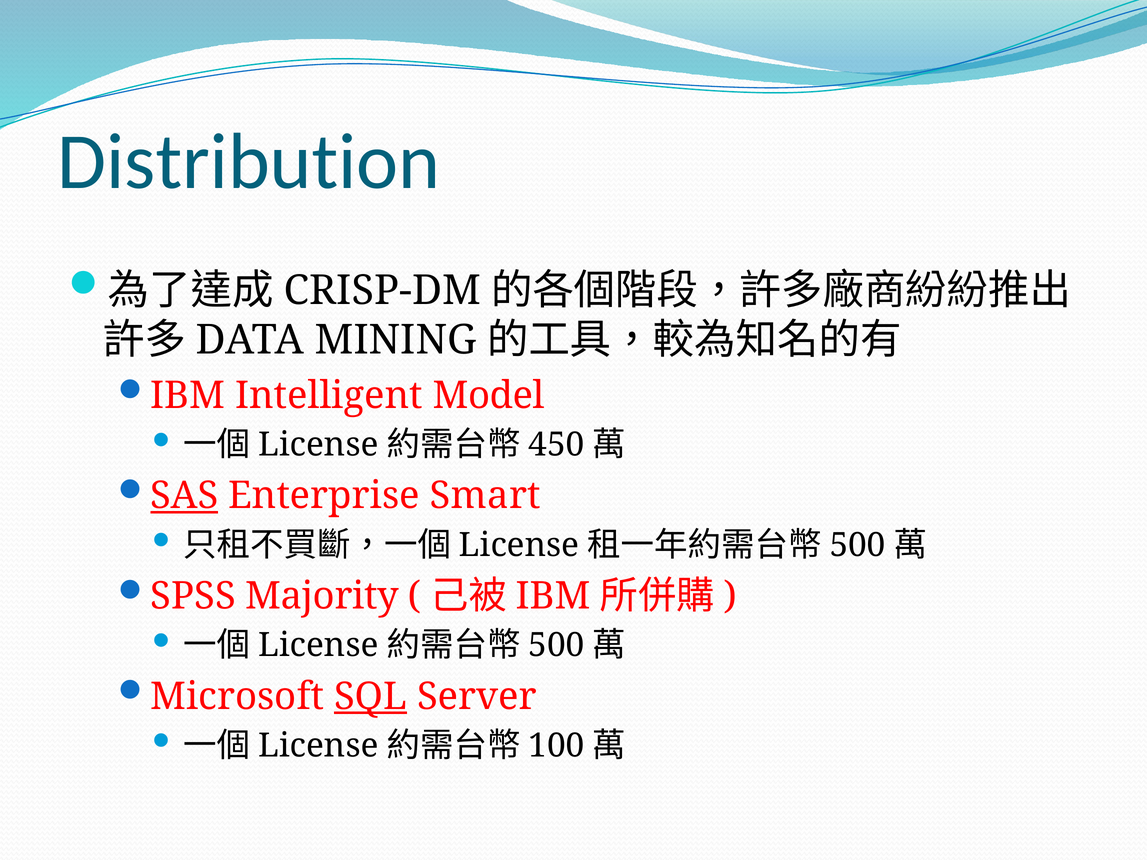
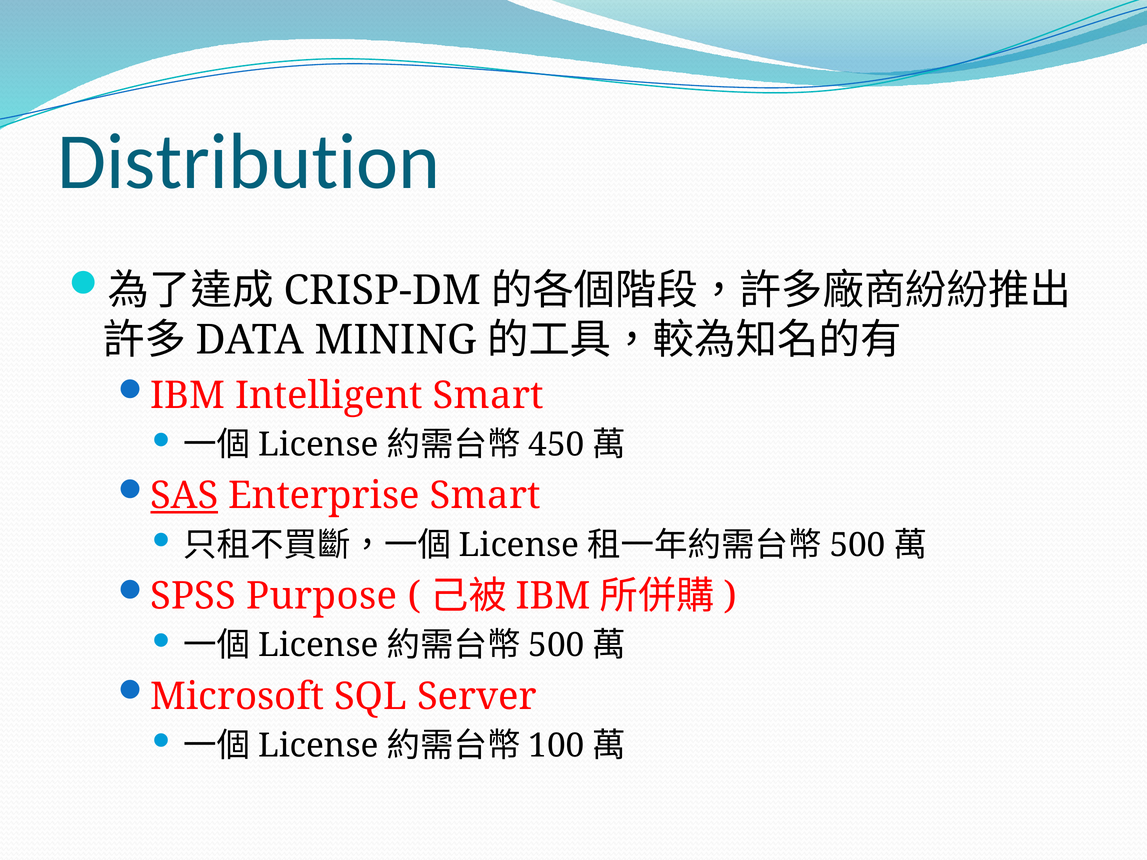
Intelligent Model: Model -> Smart (488, 396)
Majority: Majority -> Purpose (322, 596)
SQL underline: present -> none (371, 697)
